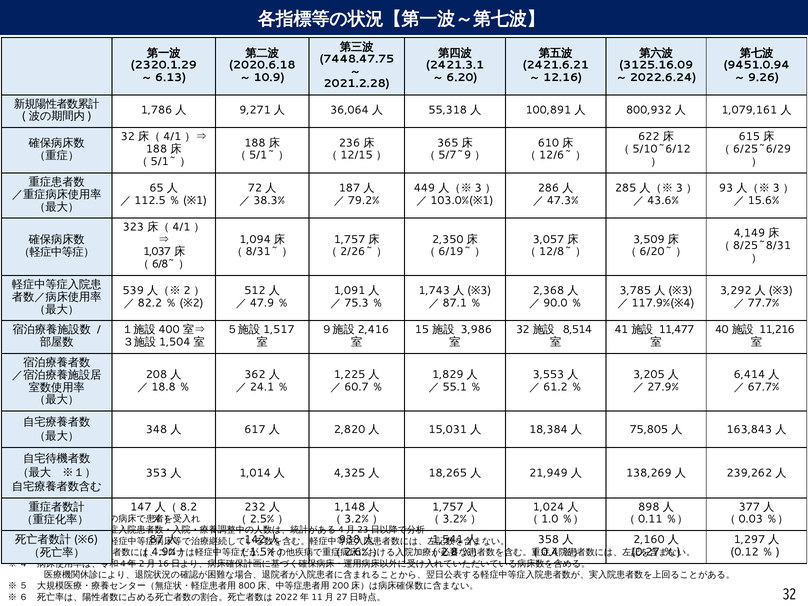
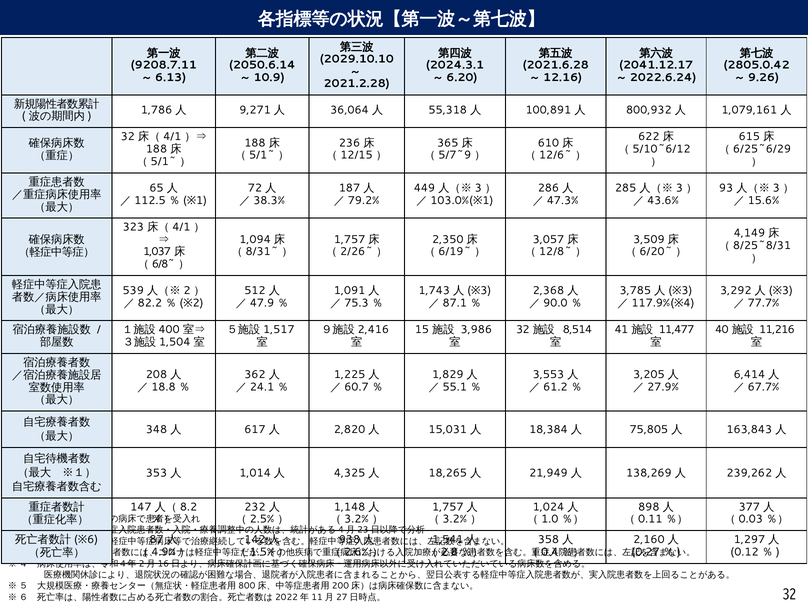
7448.47.75: 7448.47.75 -> 2029.10.10 (357, 59)
2320.1.29: 2320.1.29 -> 9208.7.11 (164, 65)
2020.6.18: 2020.6.18 -> 2050.6.14 (262, 65)
2421.3.1: 2421.3.1 -> 2024.3.1 (455, 65)
2421.6.21: 2421.6.21 -> 2021.6.28 (556, 65)
3125.16.09: 3125.16.09 -> 2041.12.17 (656, 65)
9451.0.94: 9451.0.94 -> 2805.0.42 (757, 65)
